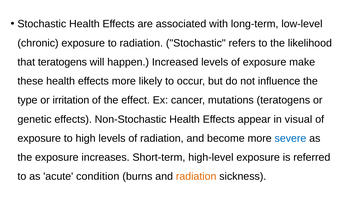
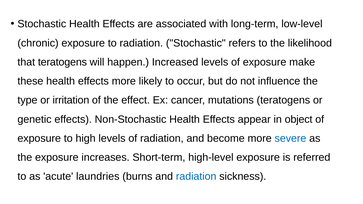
visual: visual -> object (299, 119)
condition: condition -> laundries (98, 177)
radiation colour: orange -> blue (196, 177)
